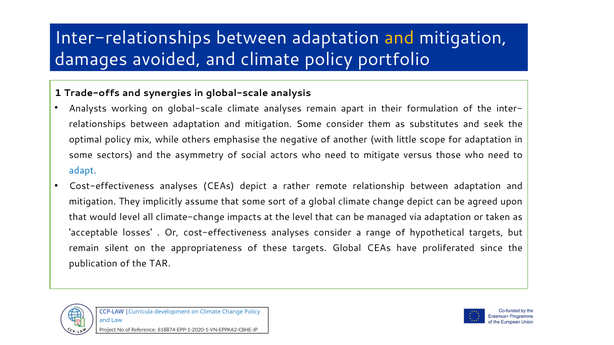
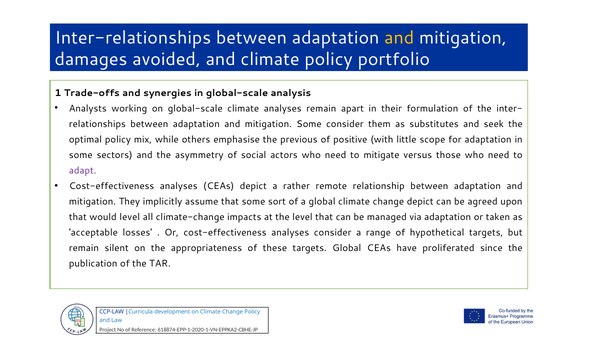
negative: negative -> previous (299, 140)
another: another -> positive (350, 140)
adapt colour: blue -> purple (83, 171)
